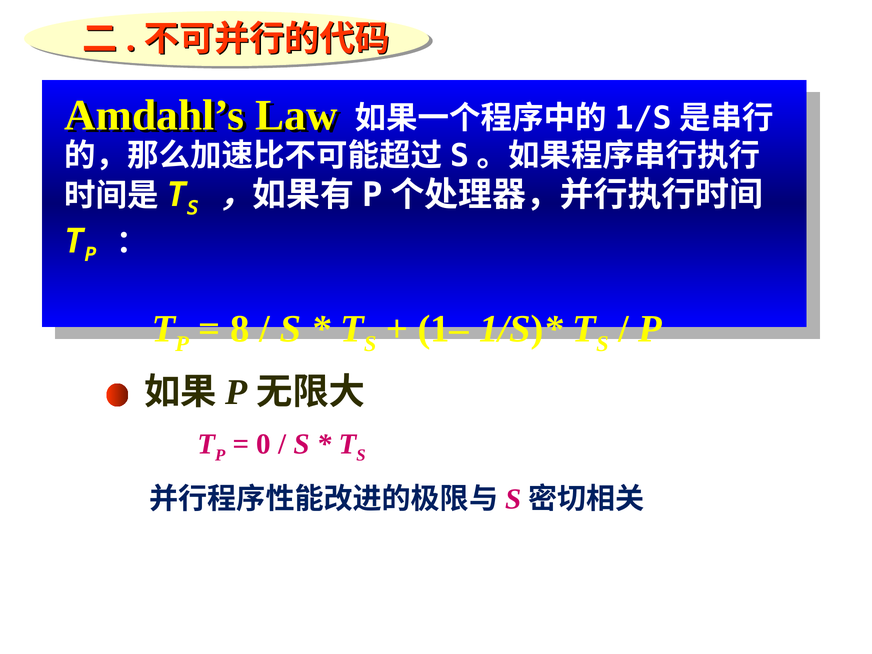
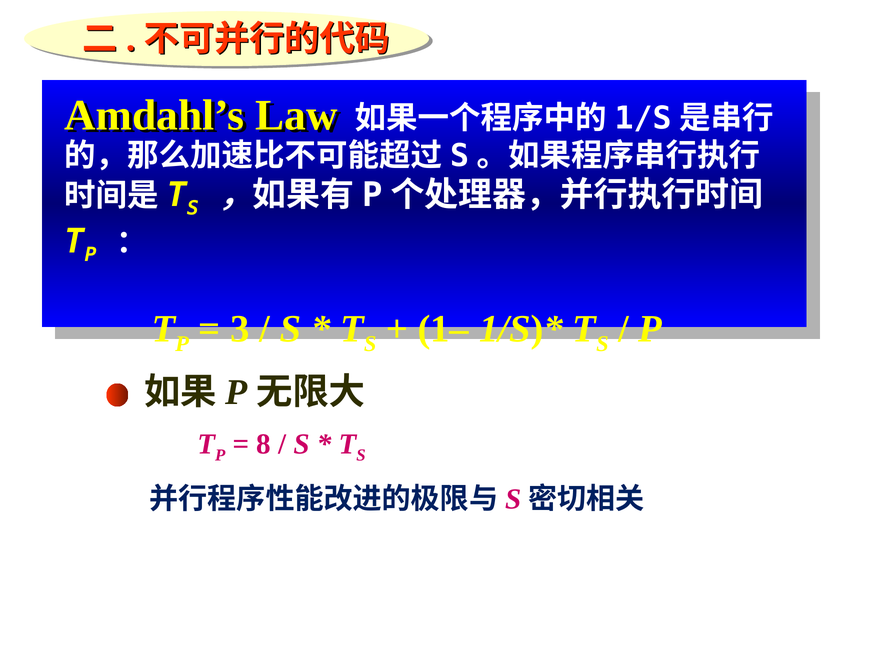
8: 8 -> 3 (240, 329)
0: 0 -> 8 (263, 444)
